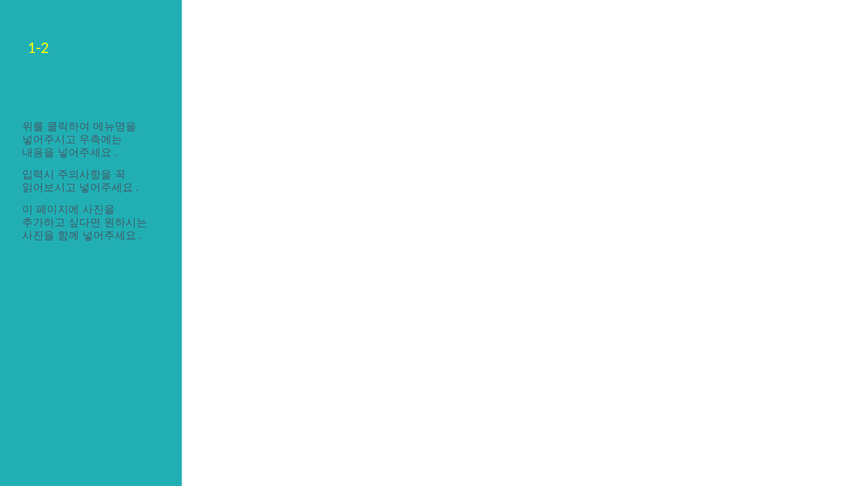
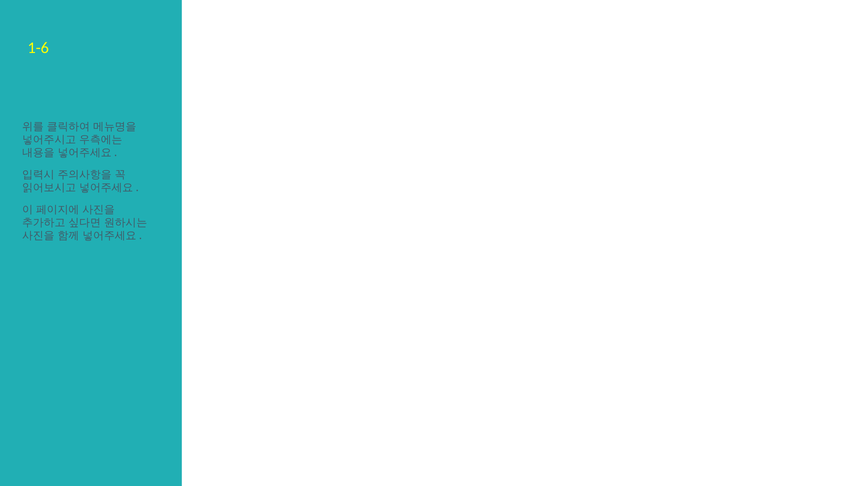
1-2: 1-2 -> 1-6 (38, 48)
